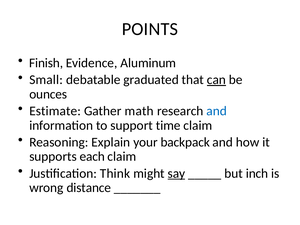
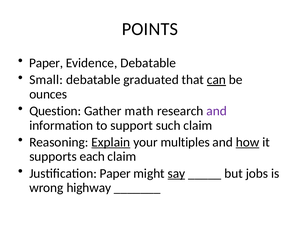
Finish: Finish -> Paper (46, 63)
Evidence Aluminum: Aluminum -> Debatable (148, 63)
Estimate: Estimate -> Question (55, 111)
and colour: blue -> purple (217, 111)
time: time -> such (168, 125)
Explain underline: none -> present (111, 142)
backpack: backpack -> multiples (185, 142)
how underline: none -> present (248, 142)
Justification Think: Think -> Paper (115, 173)
inch: inch -> jobs (257, 173)
distance: distance -> highway (89, 188)
